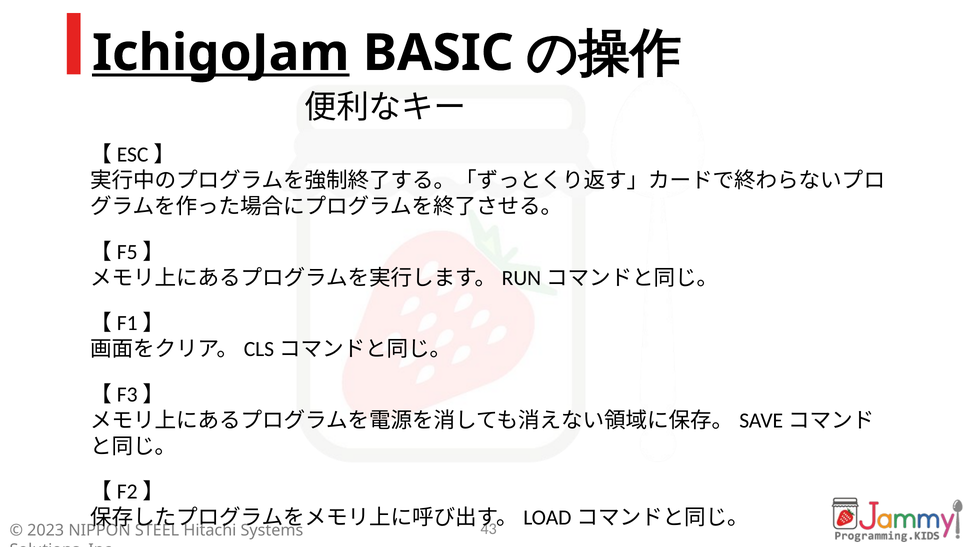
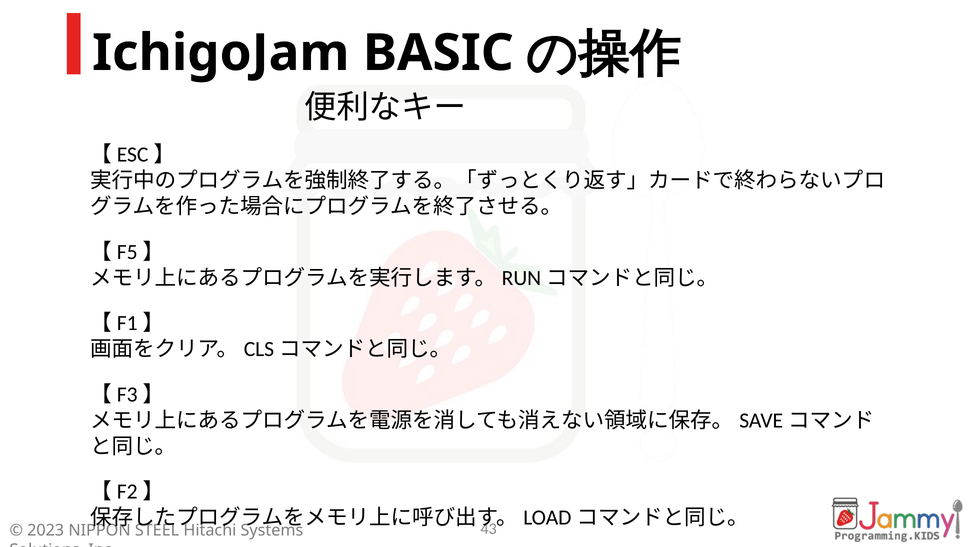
IchigoJam underline: present -> none (221, 53)
